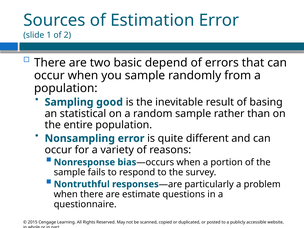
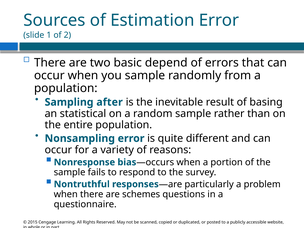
good: good -> after (110, 102)
estimate: estimate -> schemes (141, 194)
